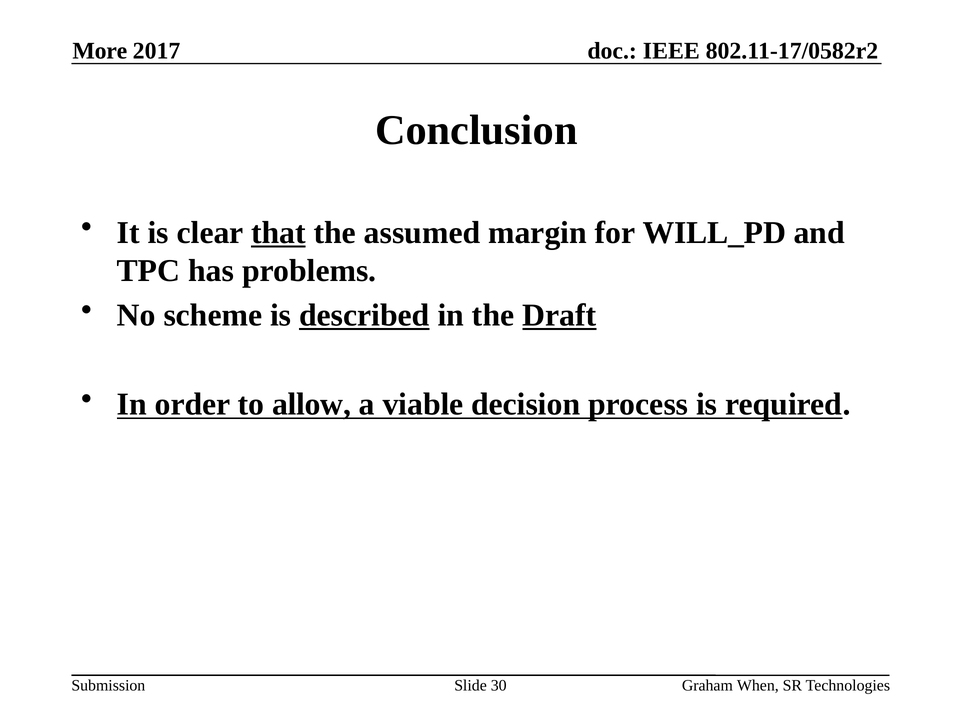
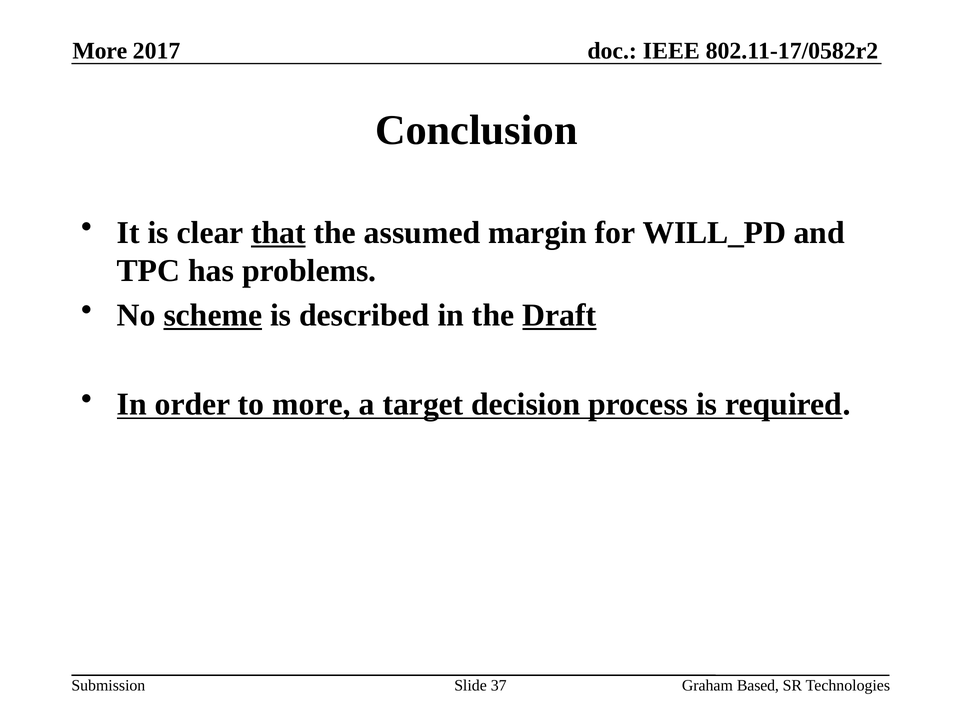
scheme underline: none -> present (213, 315)
described underline: present -> none (364, 315)
to allow: allow -> more (312, 404)
viable: viable -> target (423, 404)
30: 30 -> 37 (499, 685)
When: When -> Based (758, 685)
